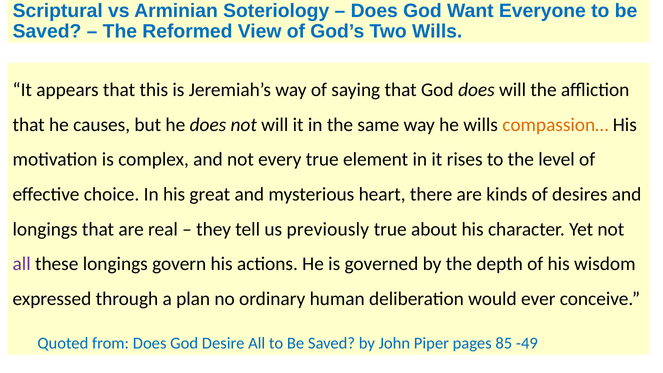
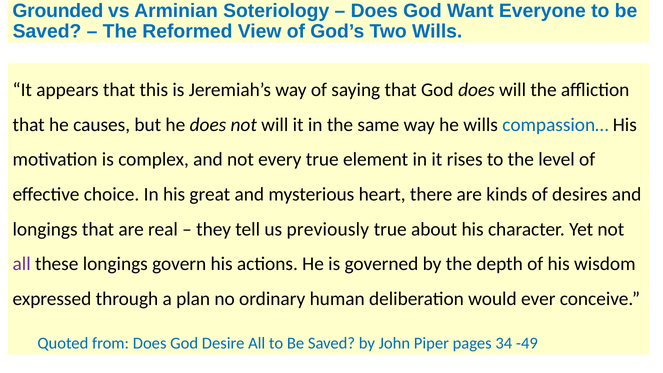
Scriptural: Scriptural -> Grounded (58, 11)
compassion… colour: orange -> blue (555, 125)
85: 85 -> 34 (504, 343)
